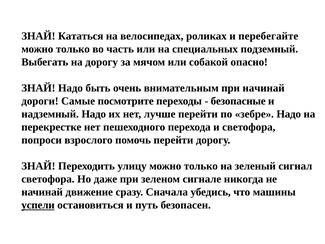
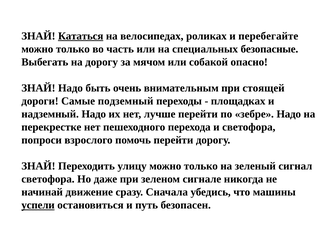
Кататься underline: none -> present (81, 36)
подземный: подземный -> безопасные (269, 49)
при начинай: начинай -> стоящей (264, 88)
посмотрите: посмотрите -> подземный (126, 101)
безопасные: безопасные -> площадках (238, 101)
